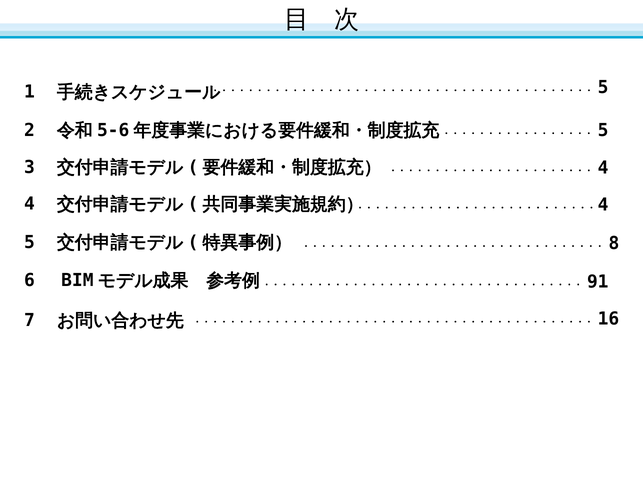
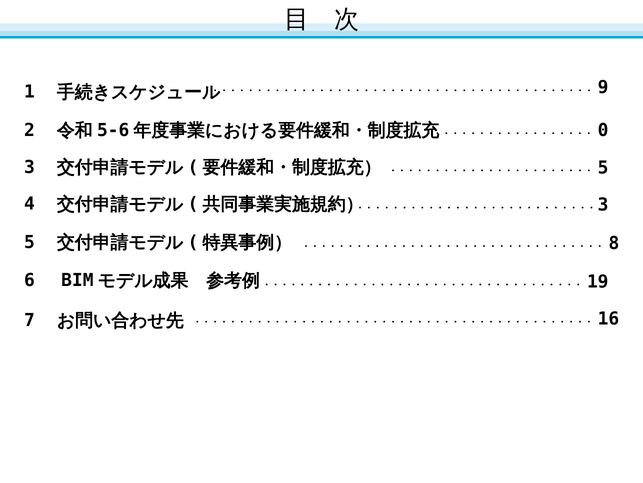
5: 5 -> 9 (603, 87)
5: 5 -> 0 (603, 130)
4: 4 -> 5 (603, 167)
4: 4 -> 3 (603, 204)
91: 91 -> 19 (598, 281)
